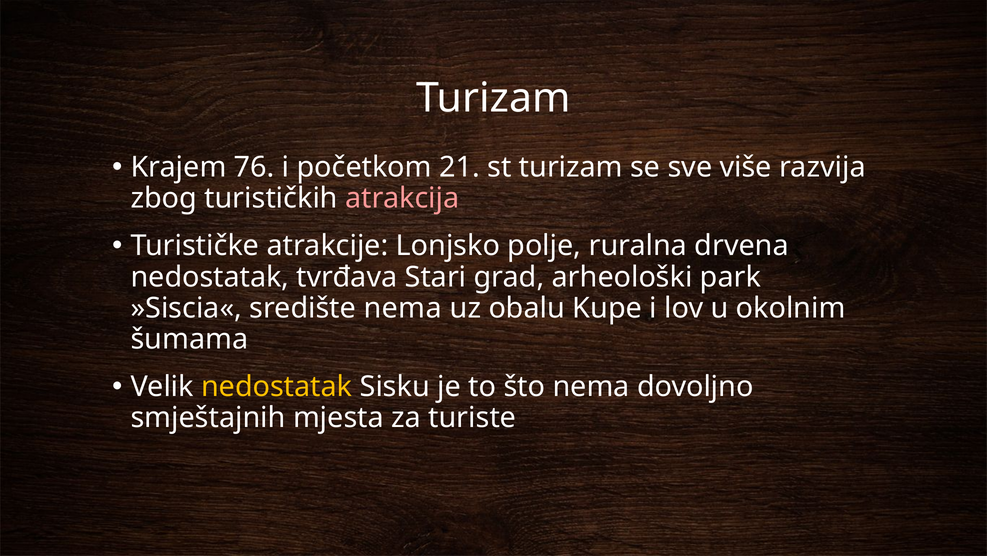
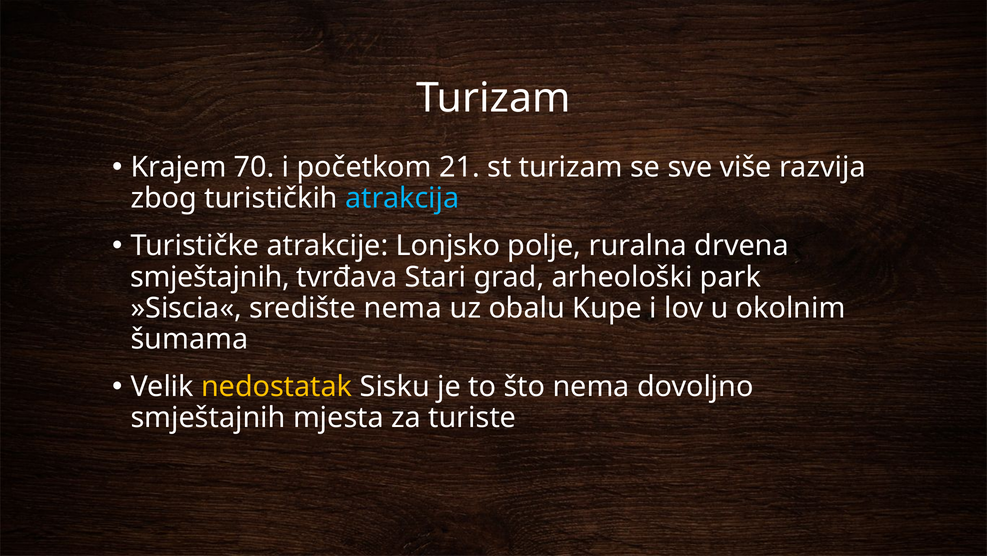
76: 76 -> 70 (254, 167)
atrakcija colour: pink -> light blue (402, 198)
nedostatak: nedostatak -> smještajnih (210, 277)
